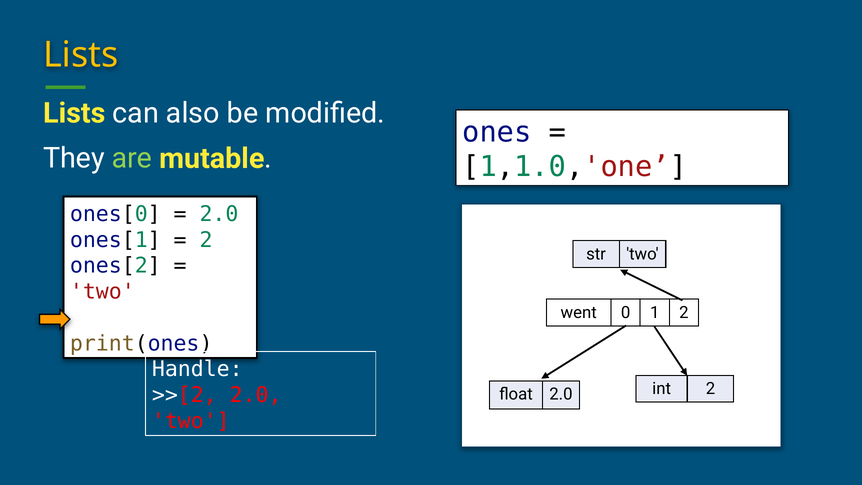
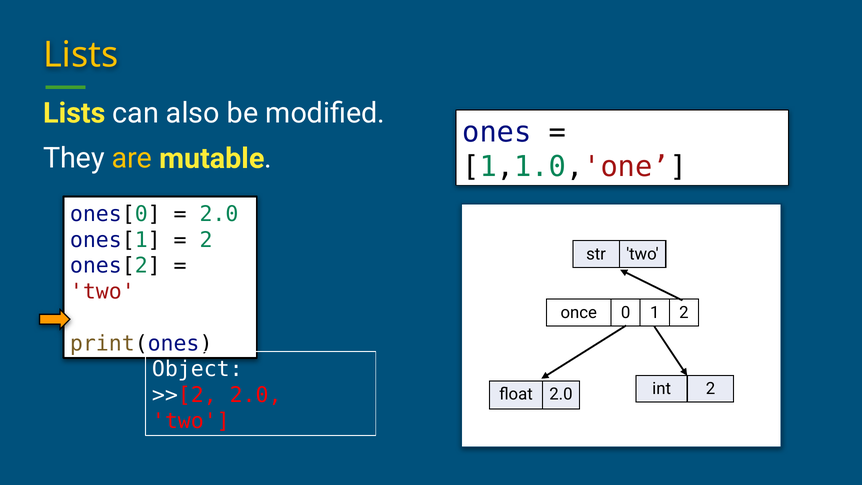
are colour: light green -> yellow (132, 158)
went: went -> once (579, 312)
Handle: Handle -> Object (197, 369)
